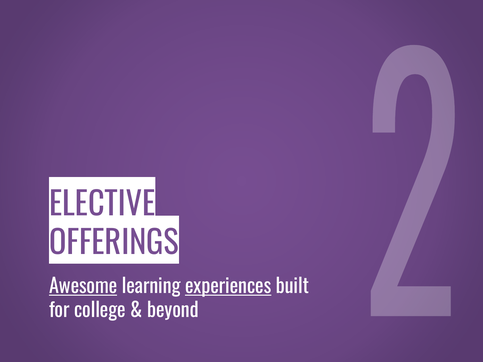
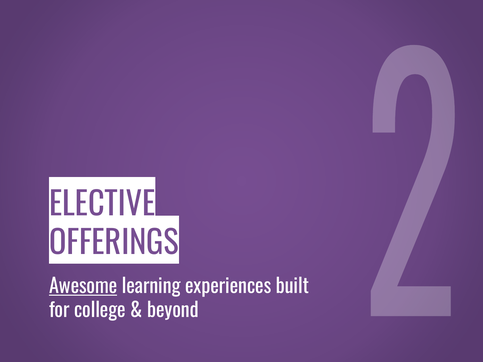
experiences underline: present -> none (228, 287)
